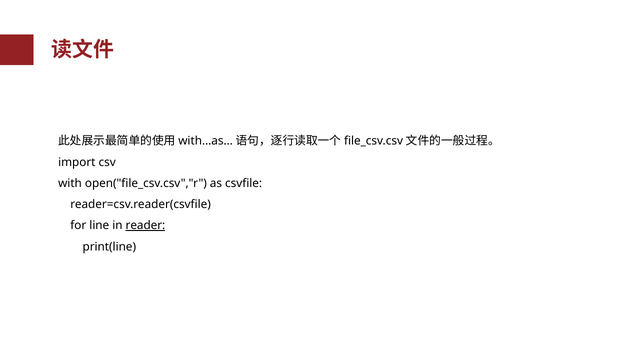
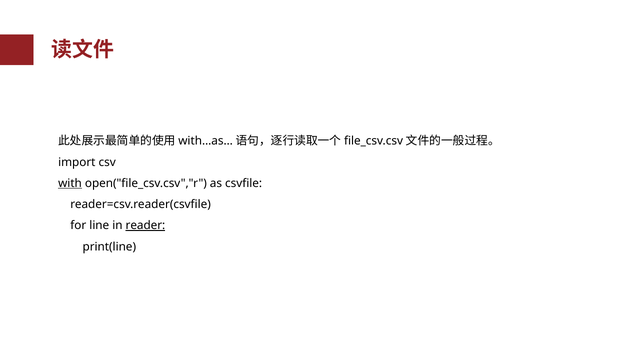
with underline: none -> present (70, 183)
